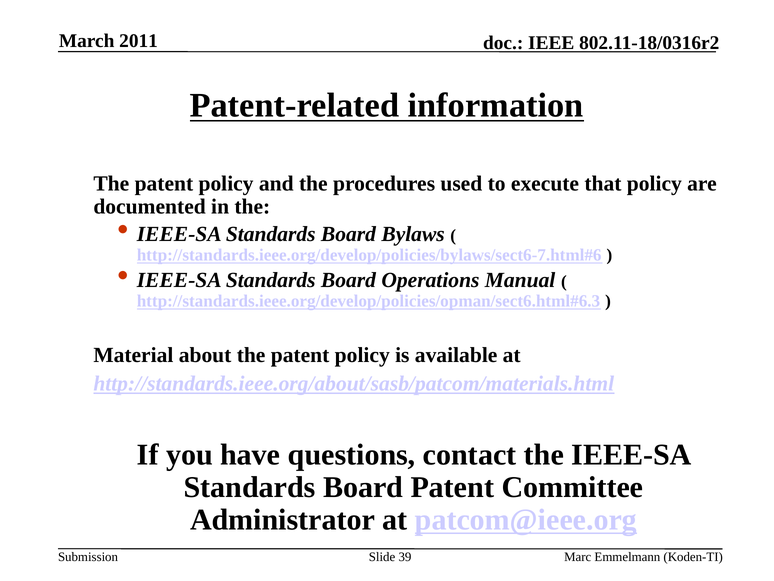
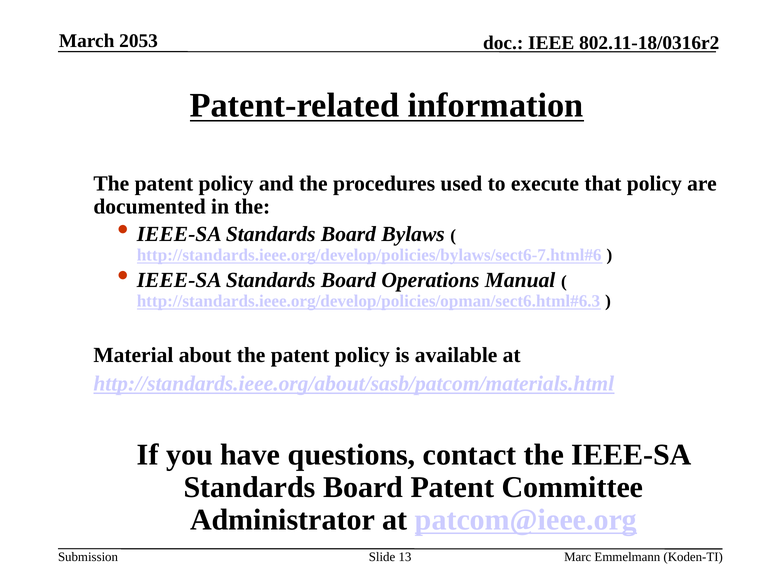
2011: 2011 -> 2053 (139, 41)
39: 39 -> 13 (405, 557)
